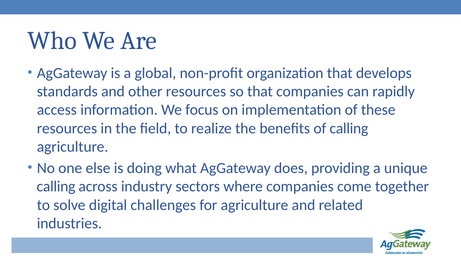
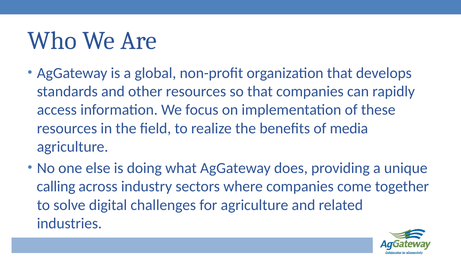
of calling: calling -> media (349, 128)
